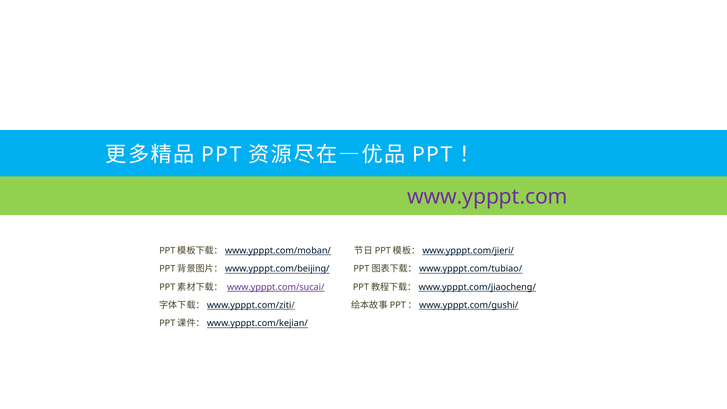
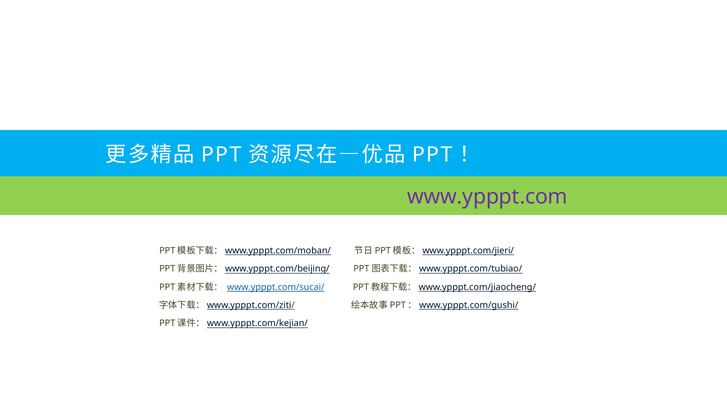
www.ypppt.com/sucai/ colour: purple -> blue (276, 287)
